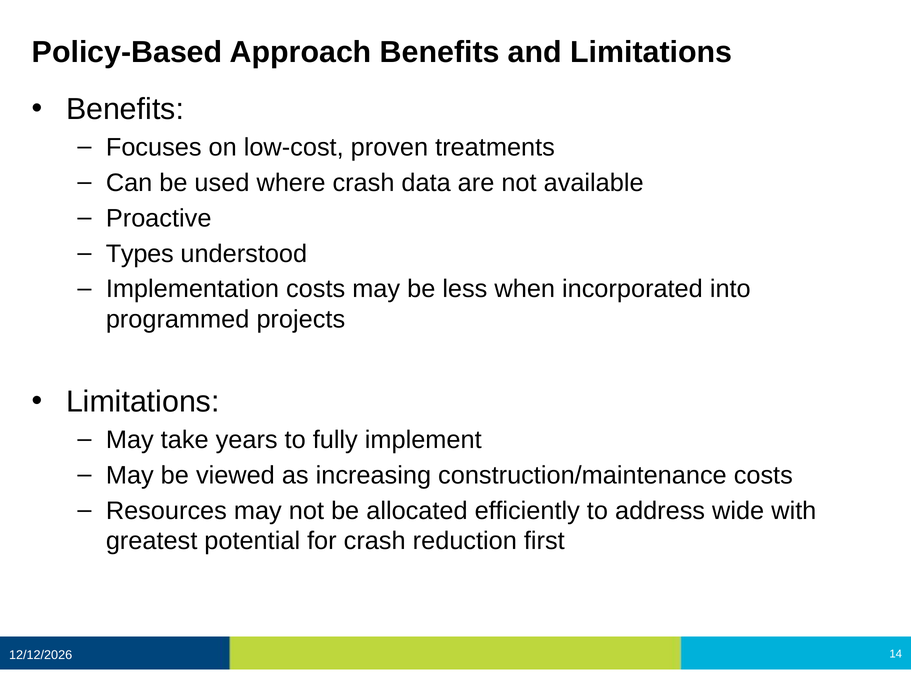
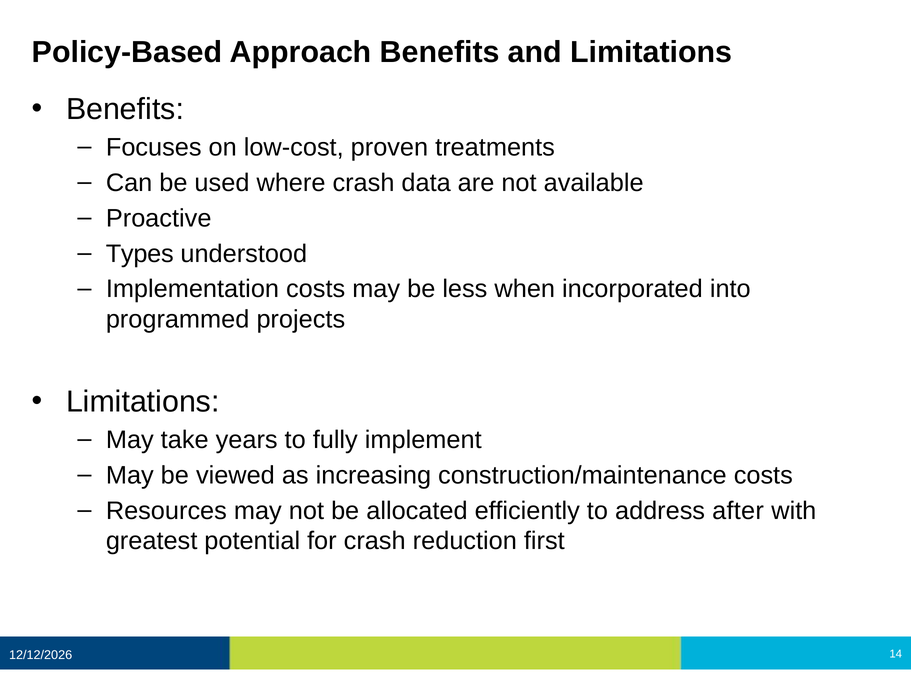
wide: wide -> after (738, 511)
